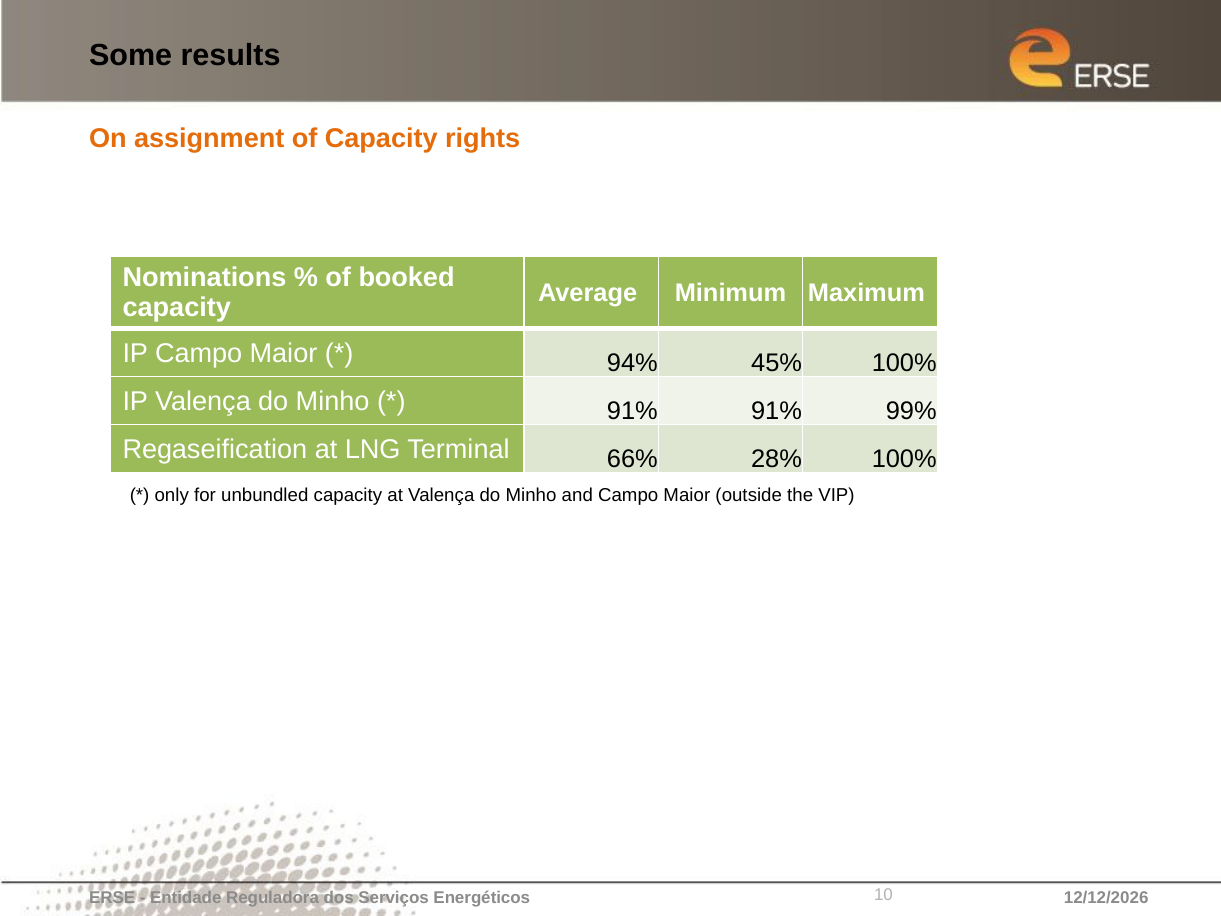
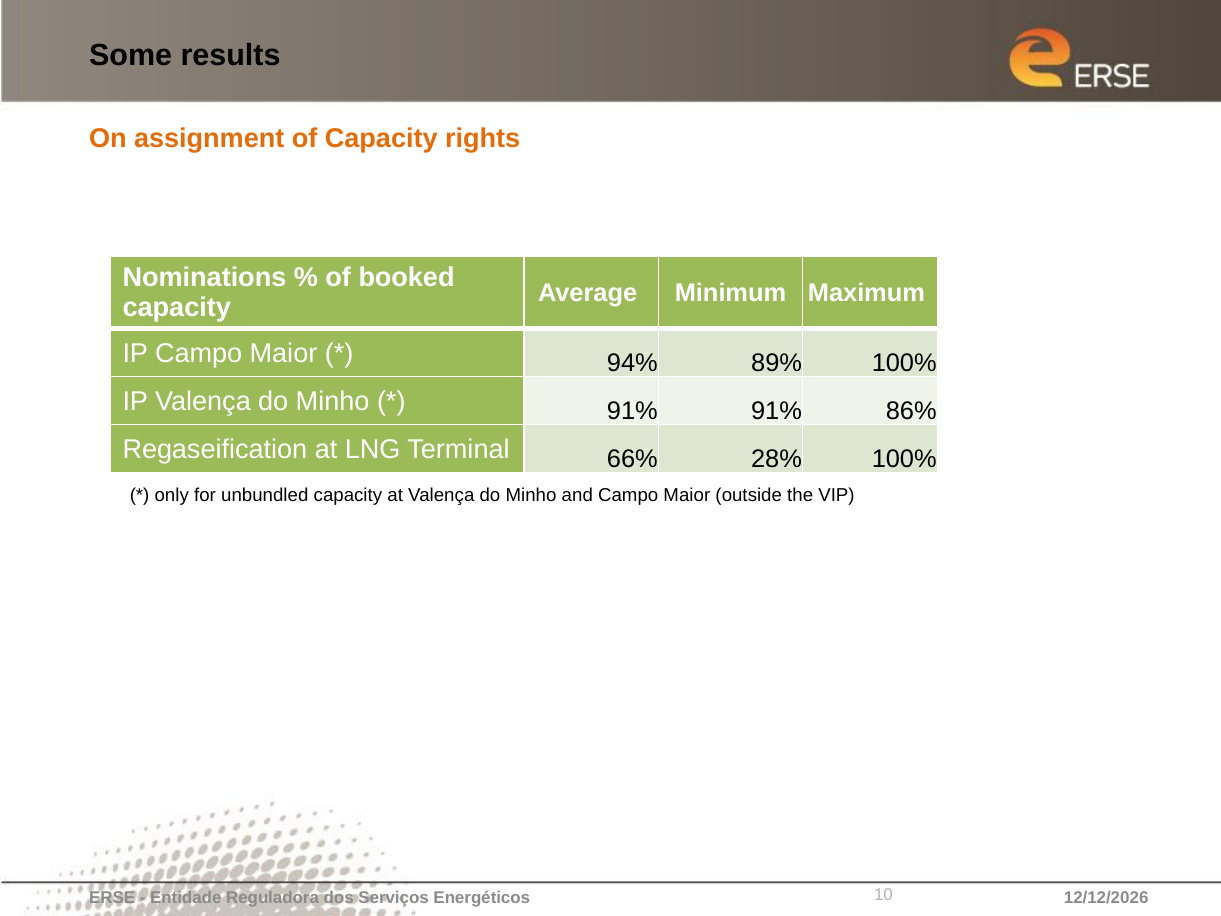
45%: 45% -> 89% (777, 363)
99%: 99% -> 86% (911, 411)
